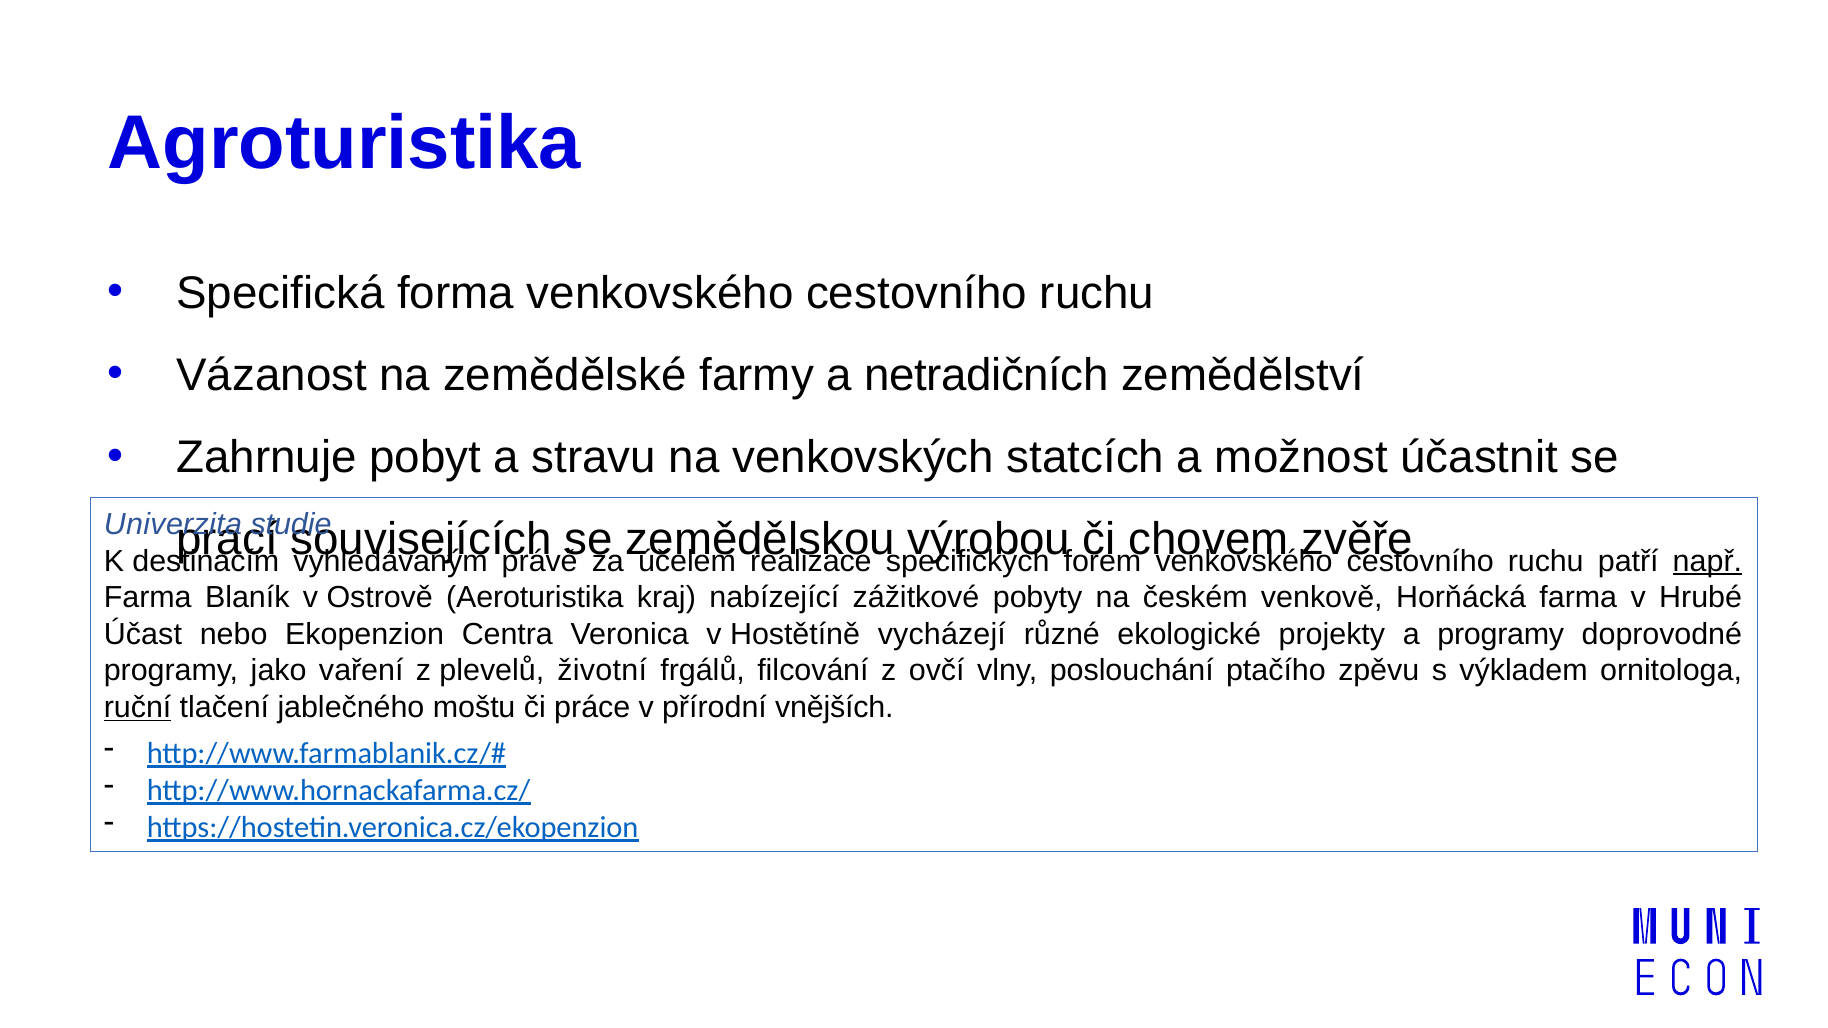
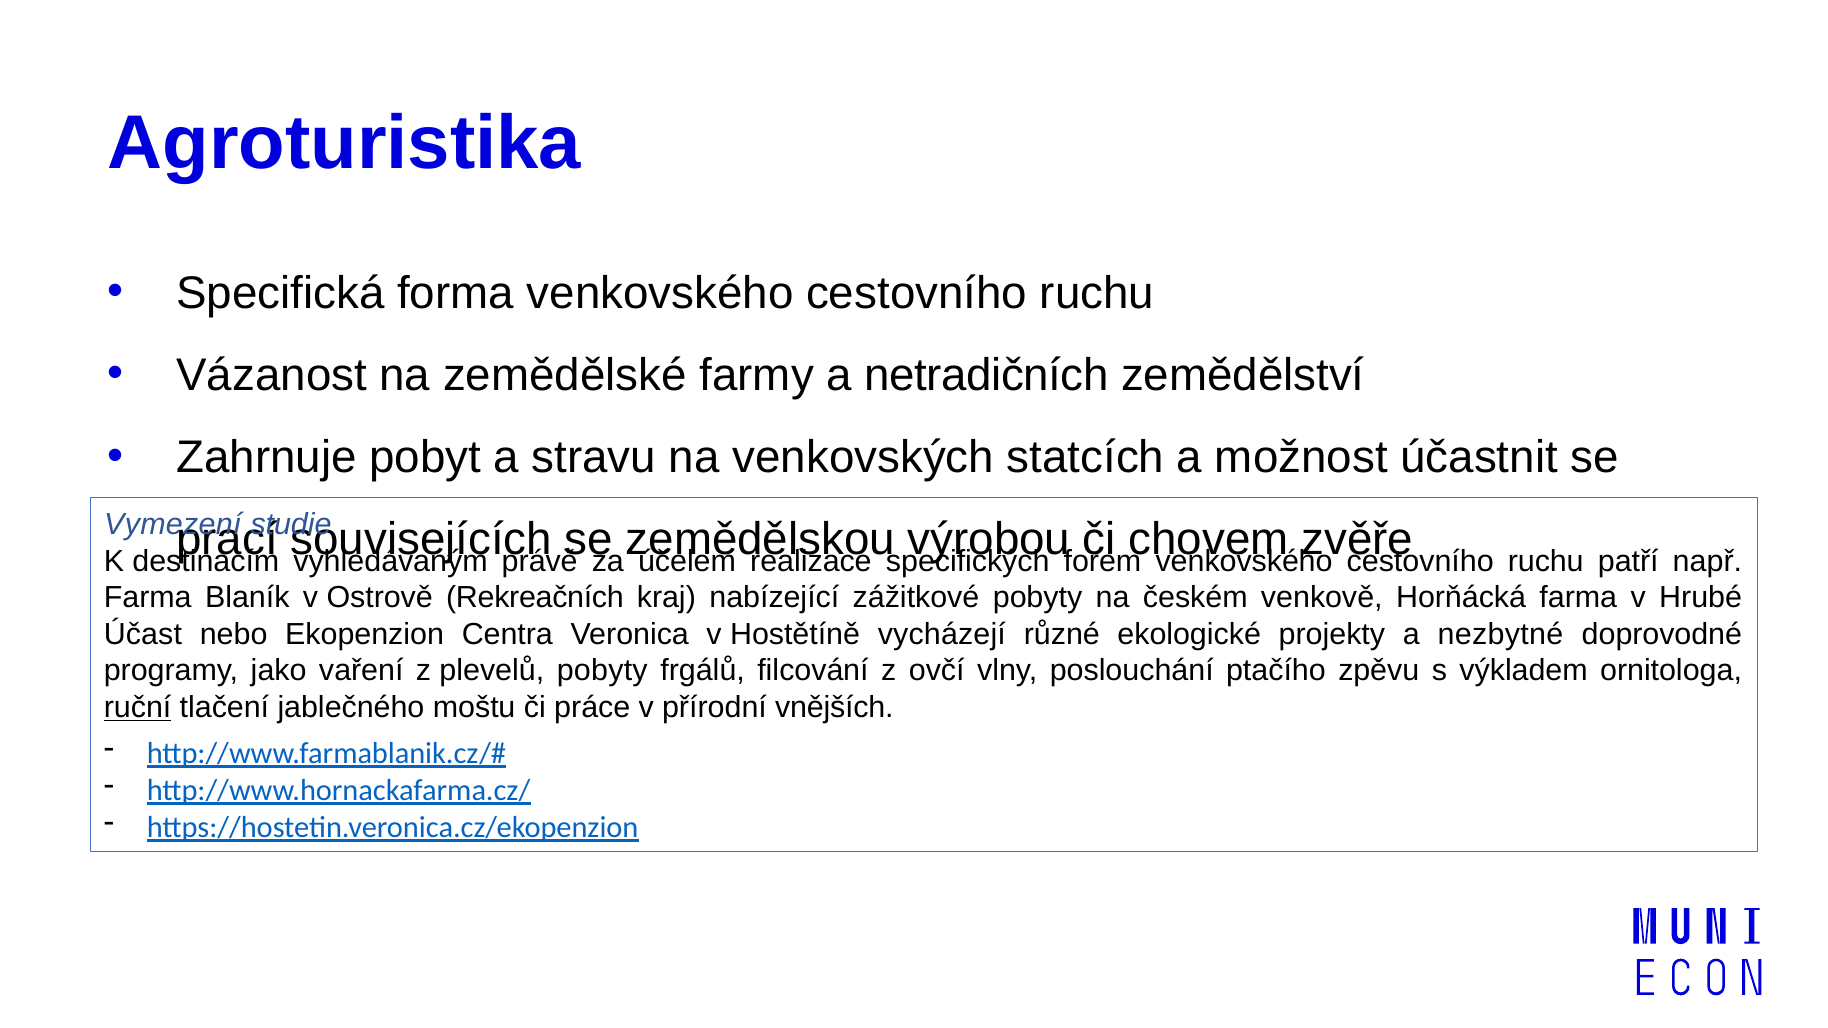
Univerzita: Univerzita -> Vymezení (173, 525)
např underline: present -> none (1707, 561)
Aeroturistika: Aeroturistika -> Rekreačních (535, 598)
a programy: programy -> nezbytné (1500, 635)
plevelů životní: životní -> pobyty (602, 671)
